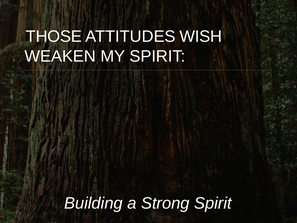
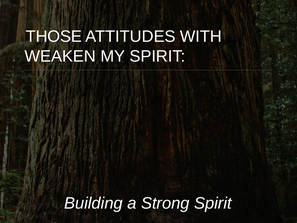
WISH: WISH -> WITH (201, 36)
